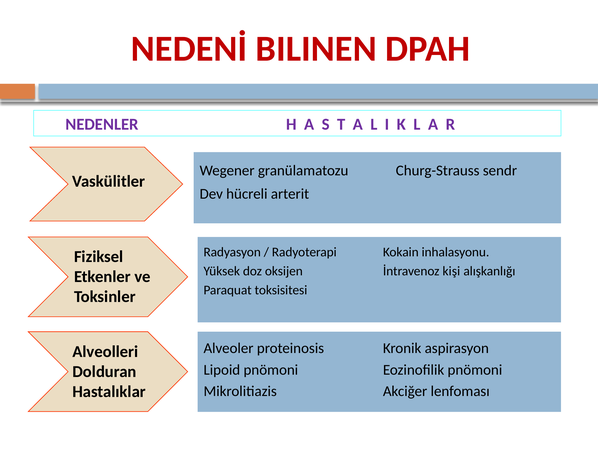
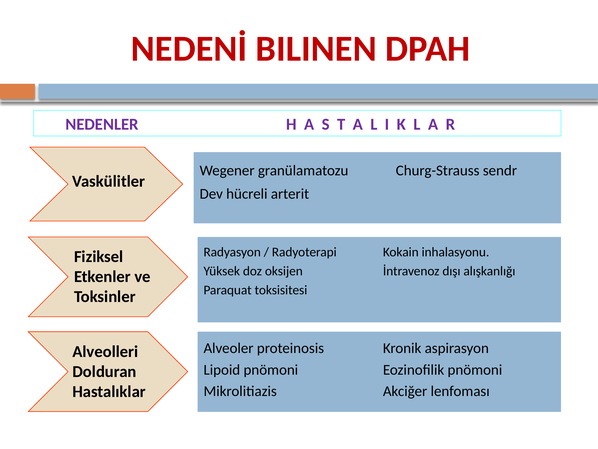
kişi: kişi -> dışı (451, 271)
